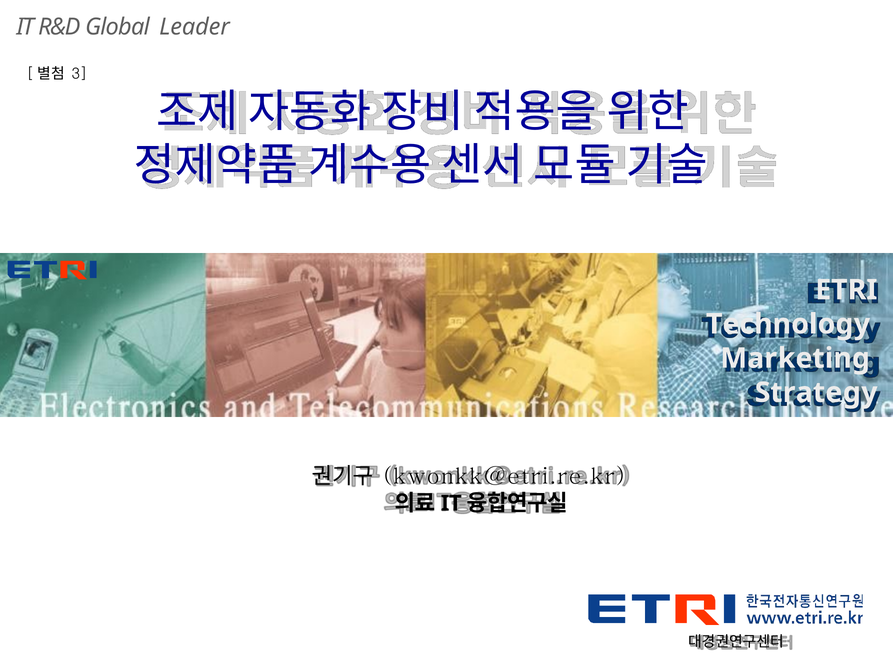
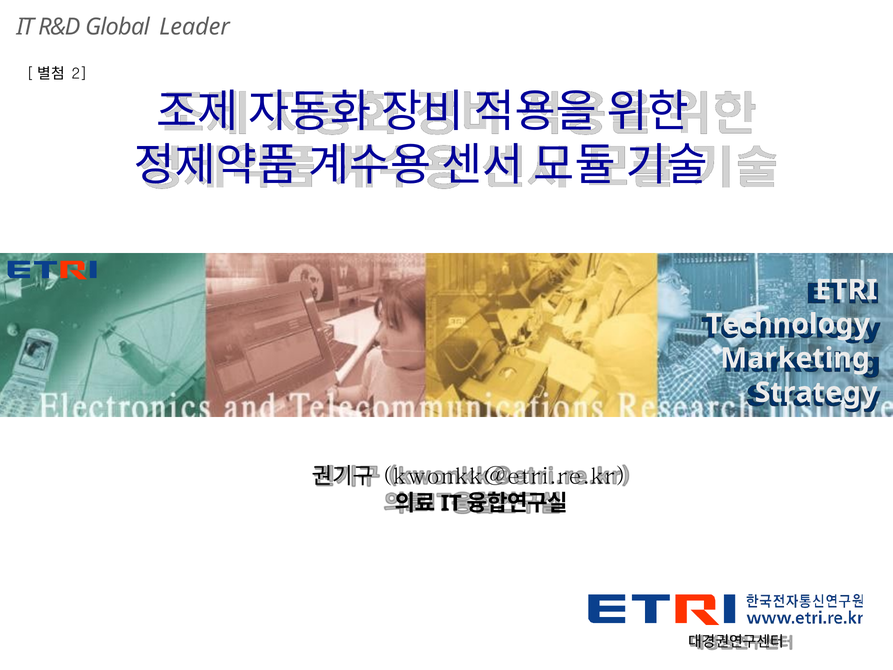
3: 3 -> 2 (80, 74)
